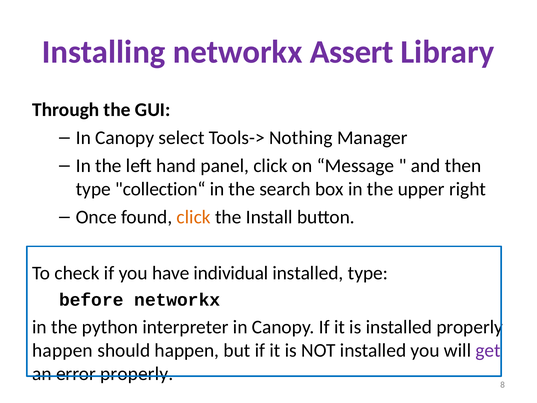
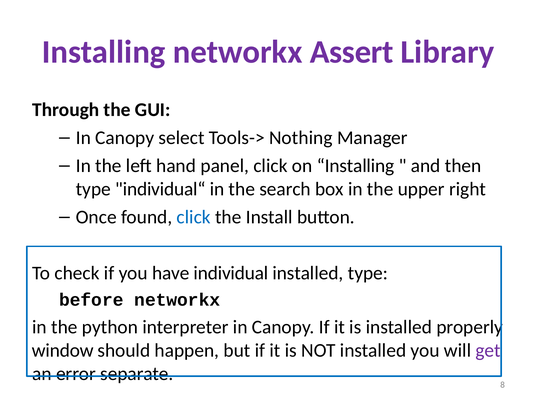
on Message: Message -> Installing (356, 166)
collection“: collection“ -> individual“ (160, 189)
click colour: orange -> blue (194, 217)
happen: happen -> window (63, 350)
error properly: properly -> separate (137, 373)
